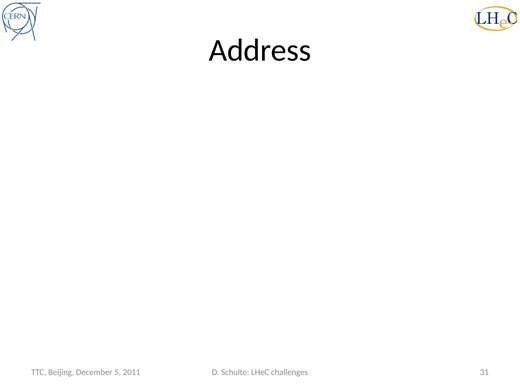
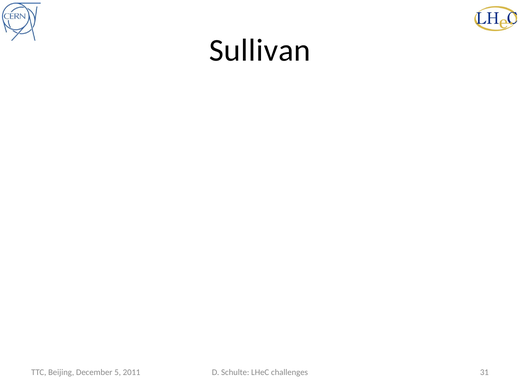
Address: Address -> Sullivan (260, 50)
